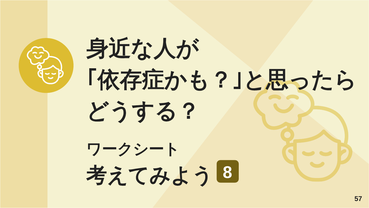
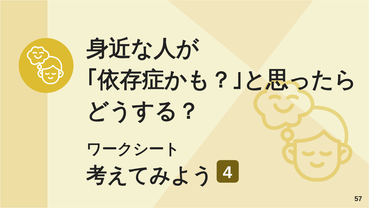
8: 8 -> 4 (228, 172)
